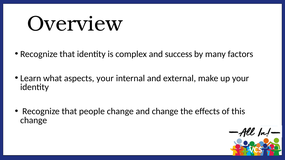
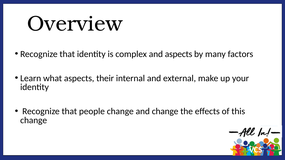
and success: success -> aspects (179, 54)
aspects your: your -> their (105, 78)
